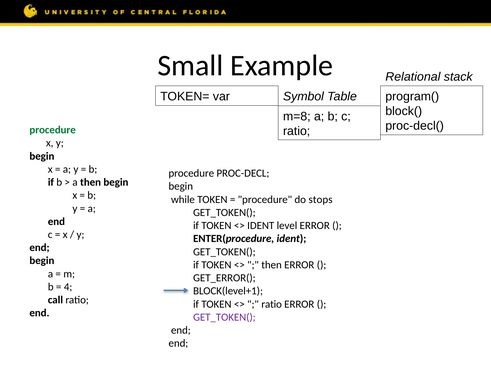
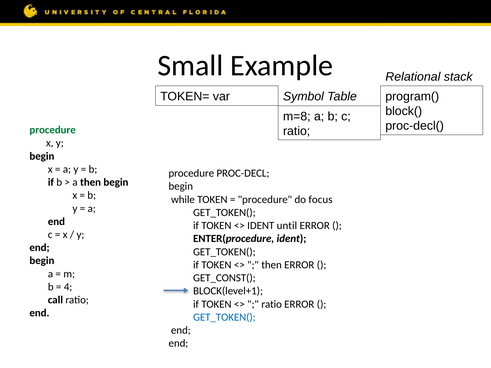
stops: stops -> focus (321, 200)
level: level -> until (287, 226)
GET_ERROR(: GET_ERROR( -> GET_CONST( (224, 278)
GET_TOKEN( colour: purple -> blue (224, 317)
